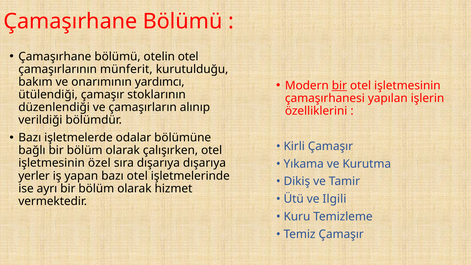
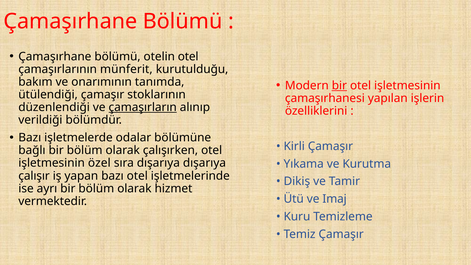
yardımcı: yardımcı -> tanımda (160, 82)
çamaşırların underline: none -> present (143, 107)
yerler: yerler -> çalışır (34, 176)
Ilgili: Ilgili -> Imaj (335, 199)
